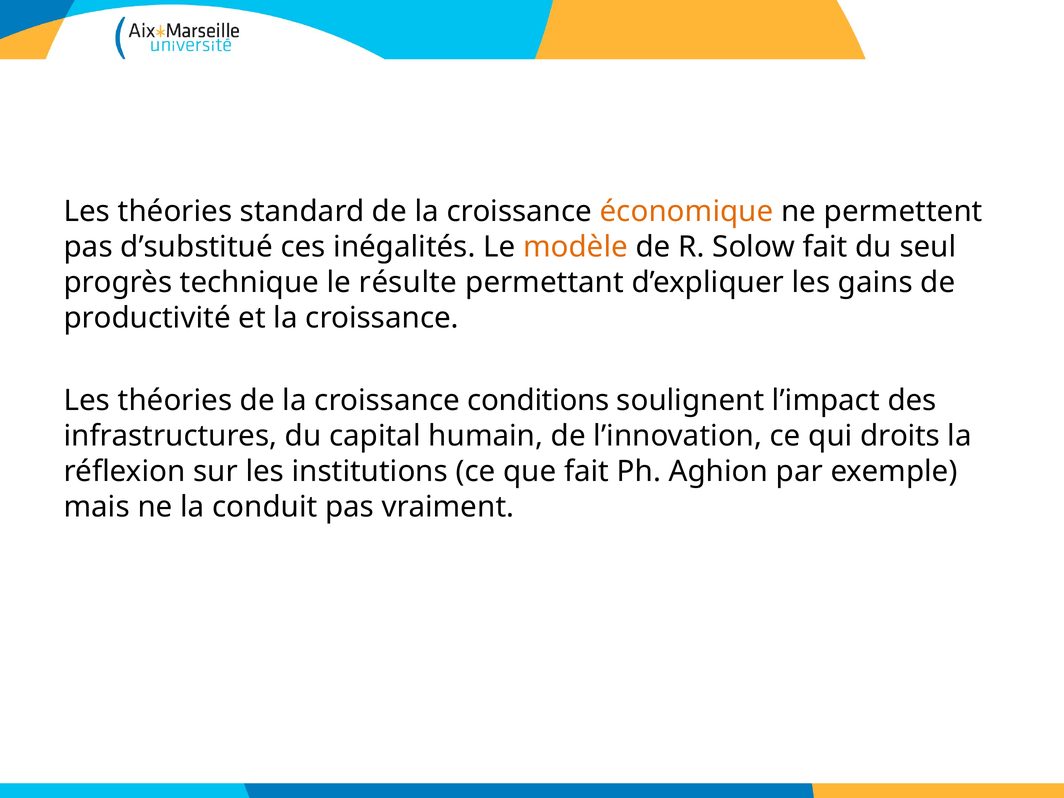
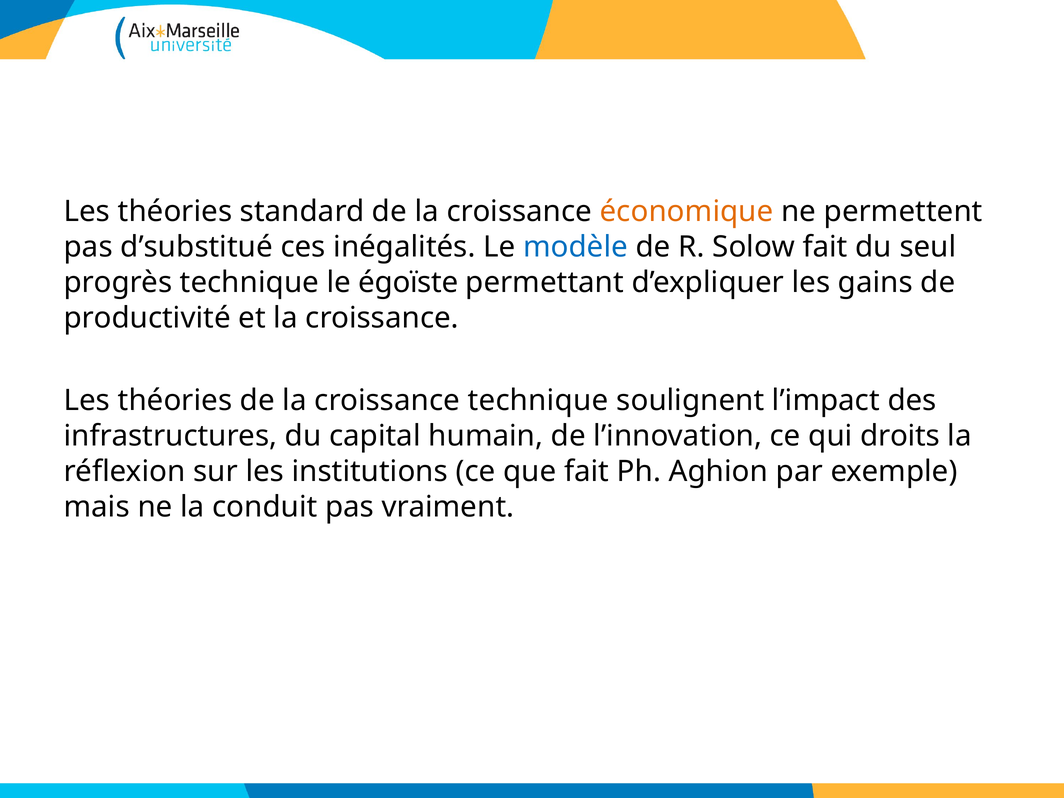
modèle colour: orange -> blue (576, 247)
résulte: résulte -> égoïste (408, 282)
croissance conditions: conditions -> technique (538, 401)
